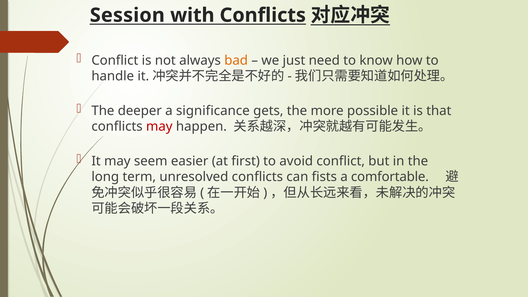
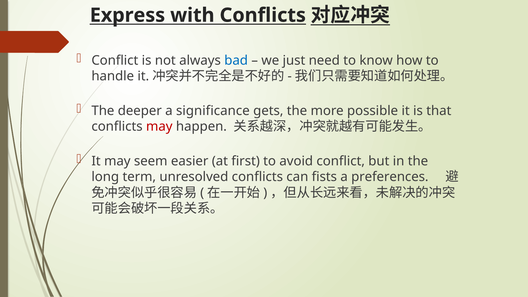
Session: Session -> Express (127, 15)
bad colour: orange -> blue (236, 60)
comfortable: comfortable -> preferences (390, 177)
